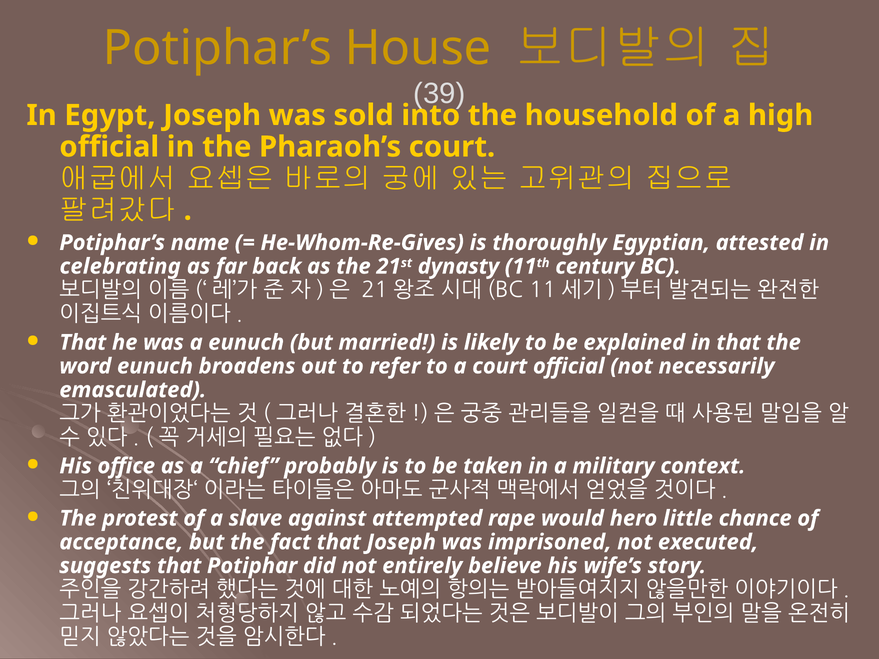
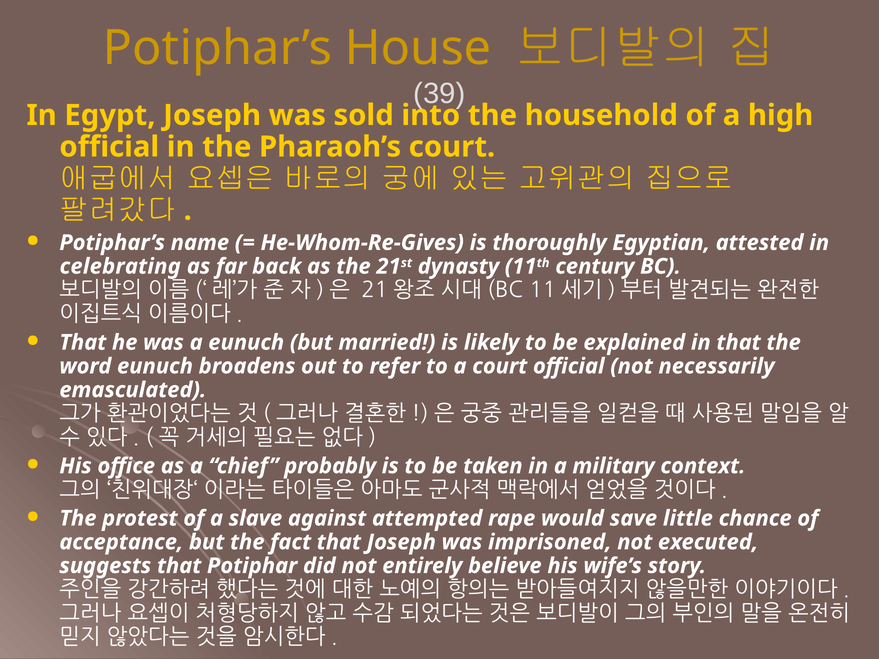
hero: hero -> save (633, 519)
